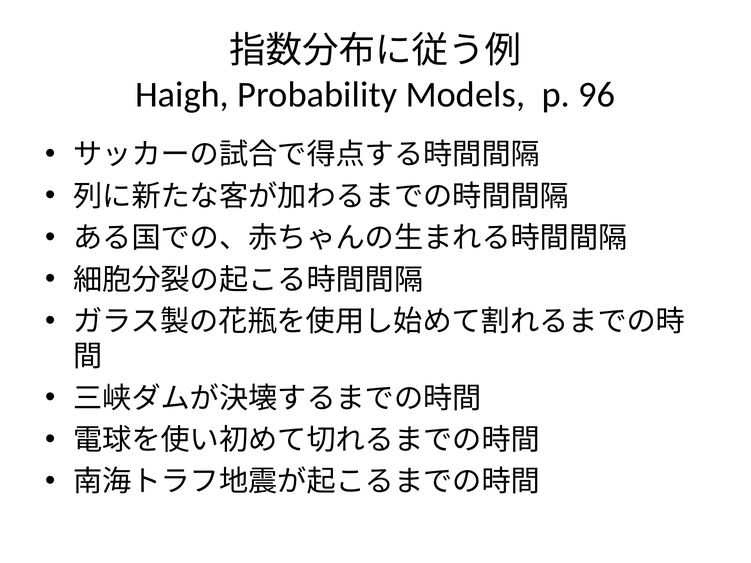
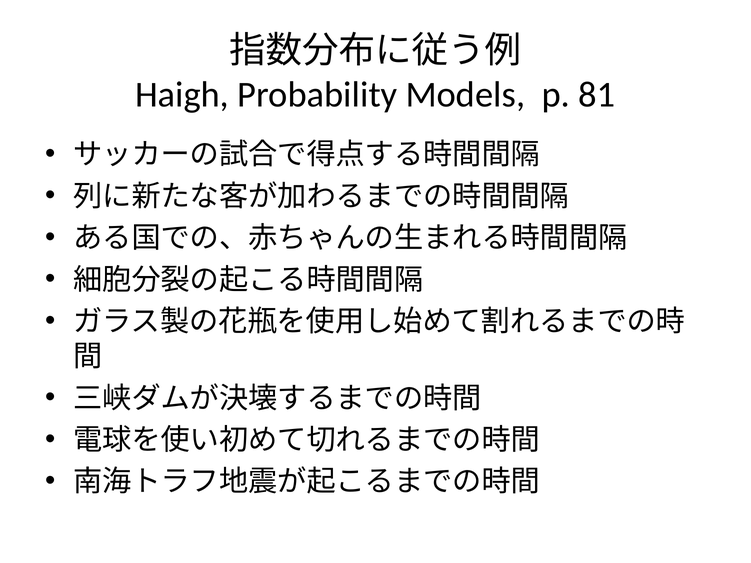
96: 96 -> 81 (597, 95)
